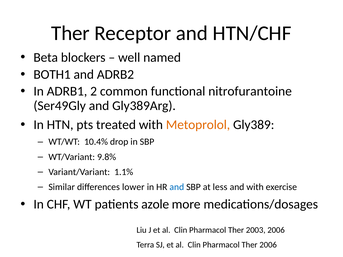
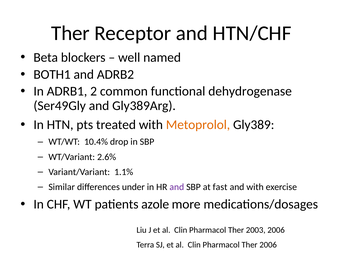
nitrofurantoine: nitrofurantoine -> dehydrogenase (250, 91)
9.8%: 9.8% -> 2.6% (107, 157)
lower: lower -> under (133, 187)
and colour: blue -> purple (177, 187)
less: less -> fast (220, 187)
